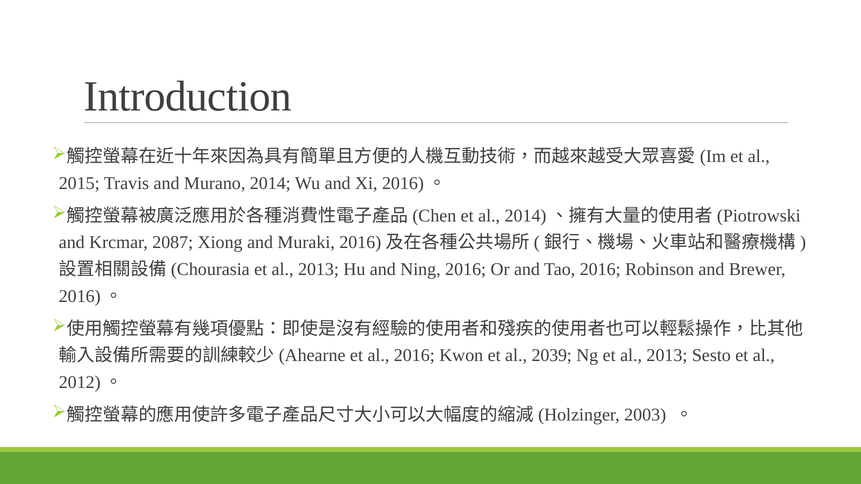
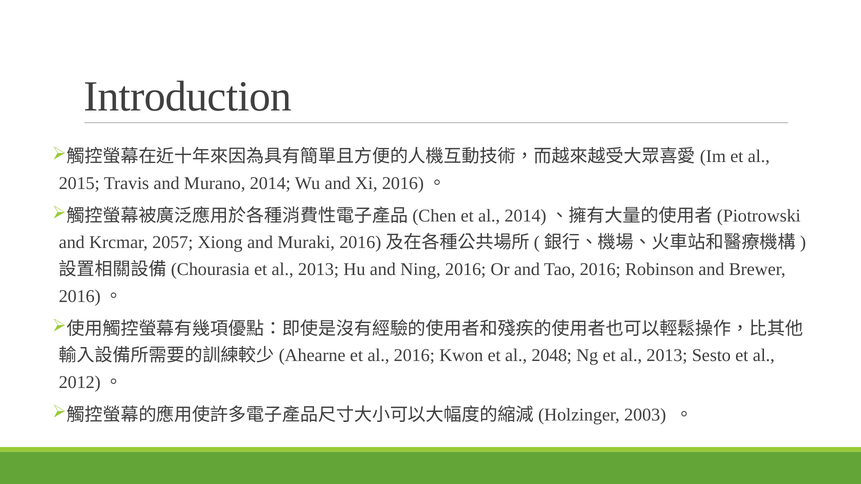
2087: 2087 -> 2057 (173, 243)
2039: 2039 -> 2048 (552, 356)
